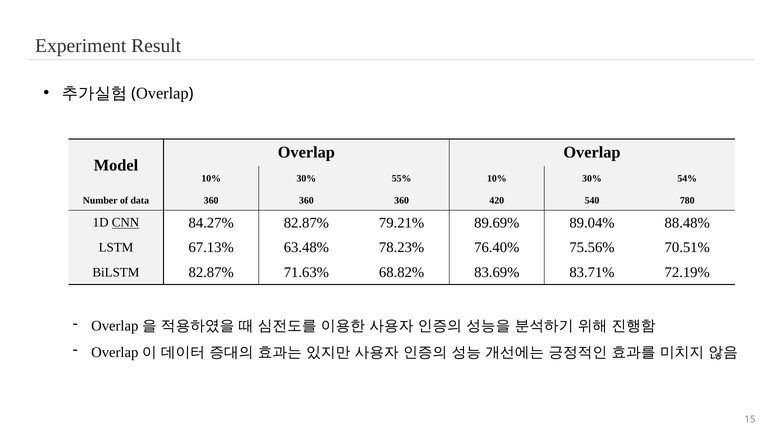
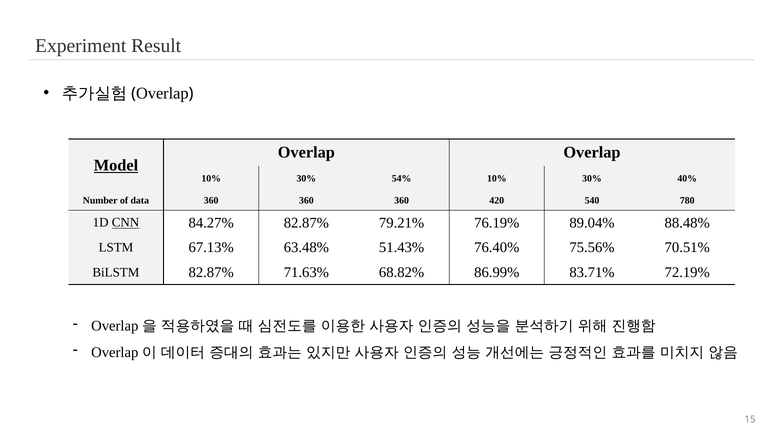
Model underline: none -> present (116, 165)
55%: 55% -> 54% (402, 179)
54%: 54% -> 40% (687, 179)
89.69%: 89.69% -> 76.19% (497, 223)
78.23%: 78.23% -> 51.43% (402, 248)
83.69%: 83.69% -> 86.99% (497, 273)
